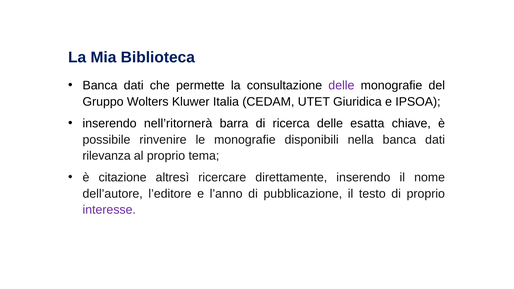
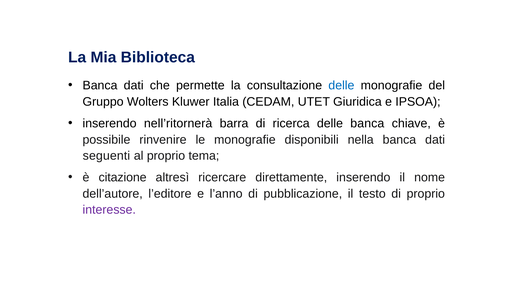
delle colour: purple -> blue (341, 86)
delle esatta: esatta -> banca (367, 123)
rilevanza: rilevanza -> seguenti (106, 156)
